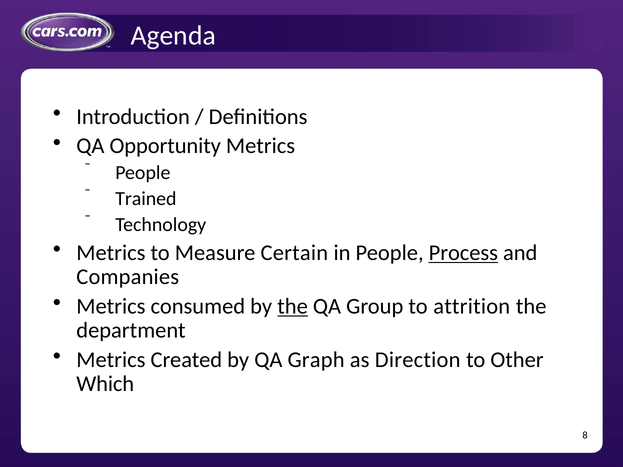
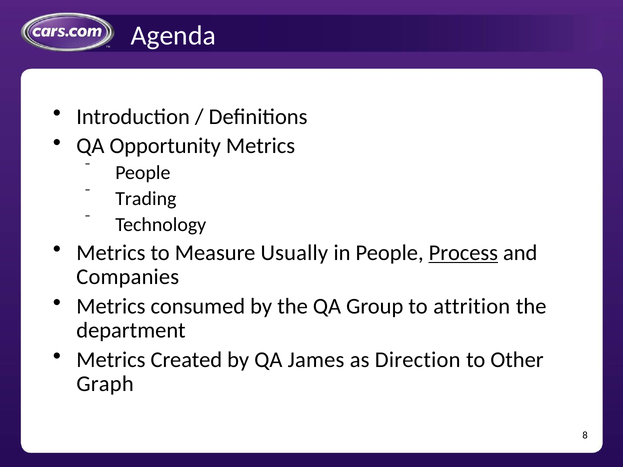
Trained: Trained -> Trading (146, 199)
Certain: Certain -> Usually (294, 253)
the underline: present -> none (293, 306)
Graph: Graph -> James (316, 360)
Which: Which -> Graph (105, 384)
